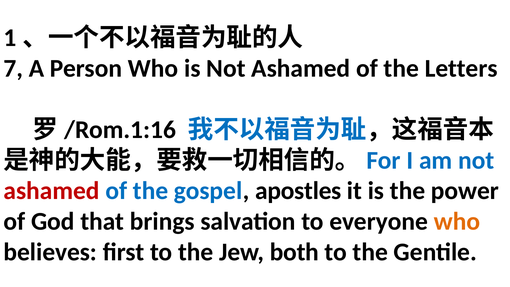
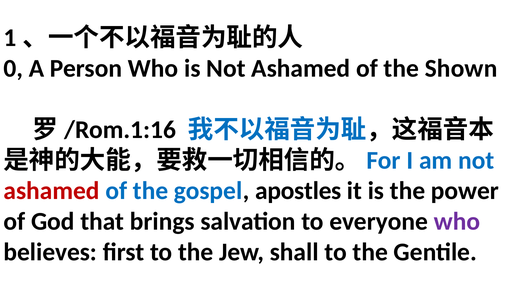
7: 7 -> 0 (13, 68)
Letters: Letters -> Shown (461, 68)
who colour: orange -> purple (457, 221)
both: both -> shall (294, 252)
